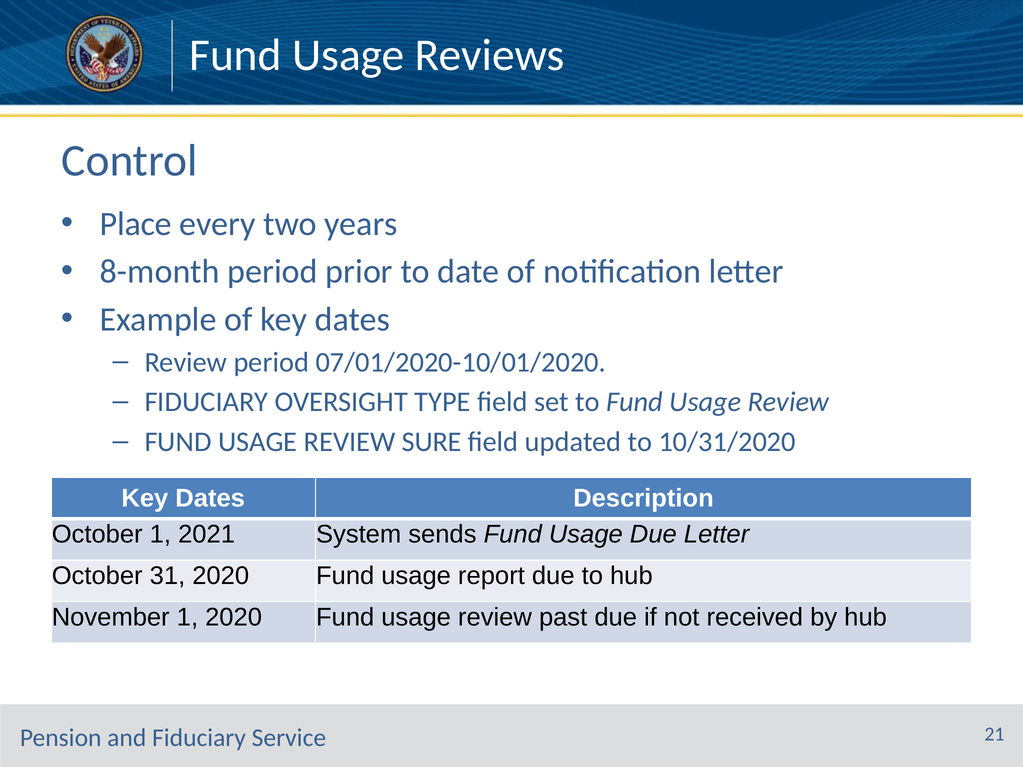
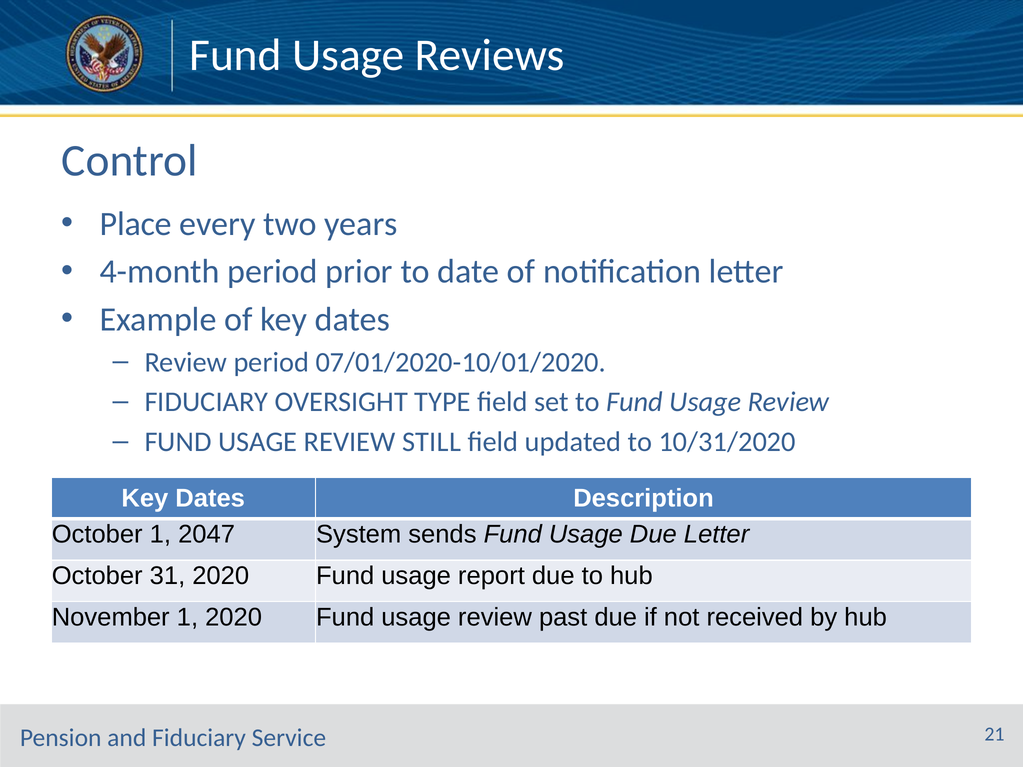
8-month: 8-month -> 4-month (160, 272)
SURE: SURE -> STILL (432, 442)
2021: 2021 -> 2047 (207, 534)
